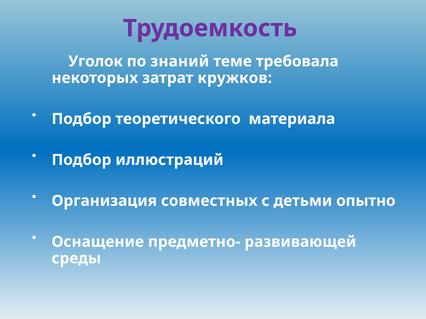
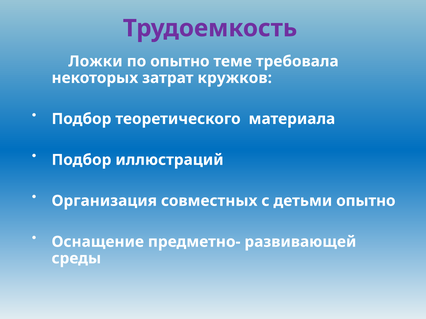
Уголок: Уголок -> Ложки (95, 61)
по знаний: знаний -> опытно (180, 61)
